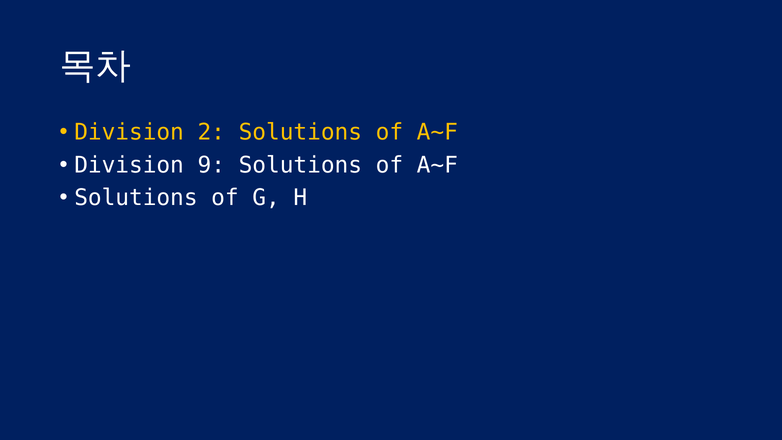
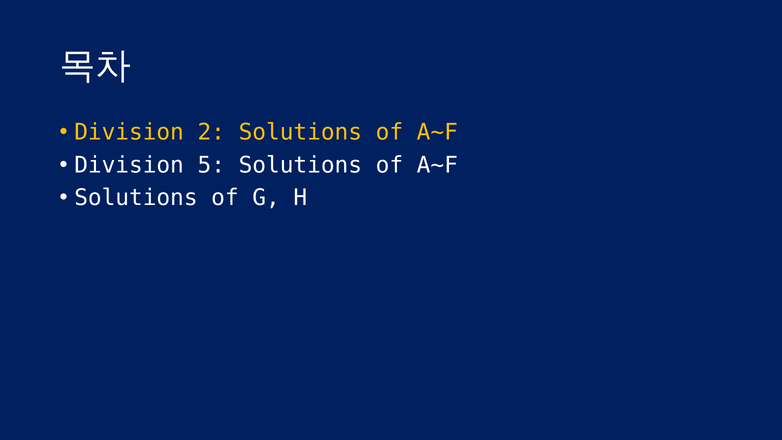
9: 9 -> 5 (211, 165)
